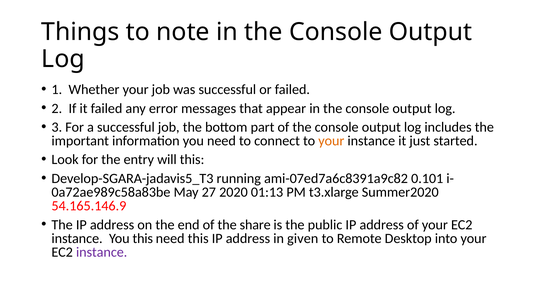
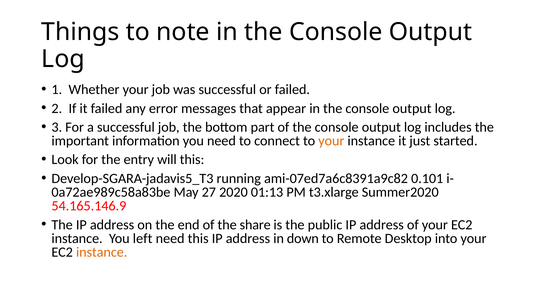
You this: this -> left (143, 238)
given: given -> down (303, 238)
instance colour: purple -> orange (102, 252)
